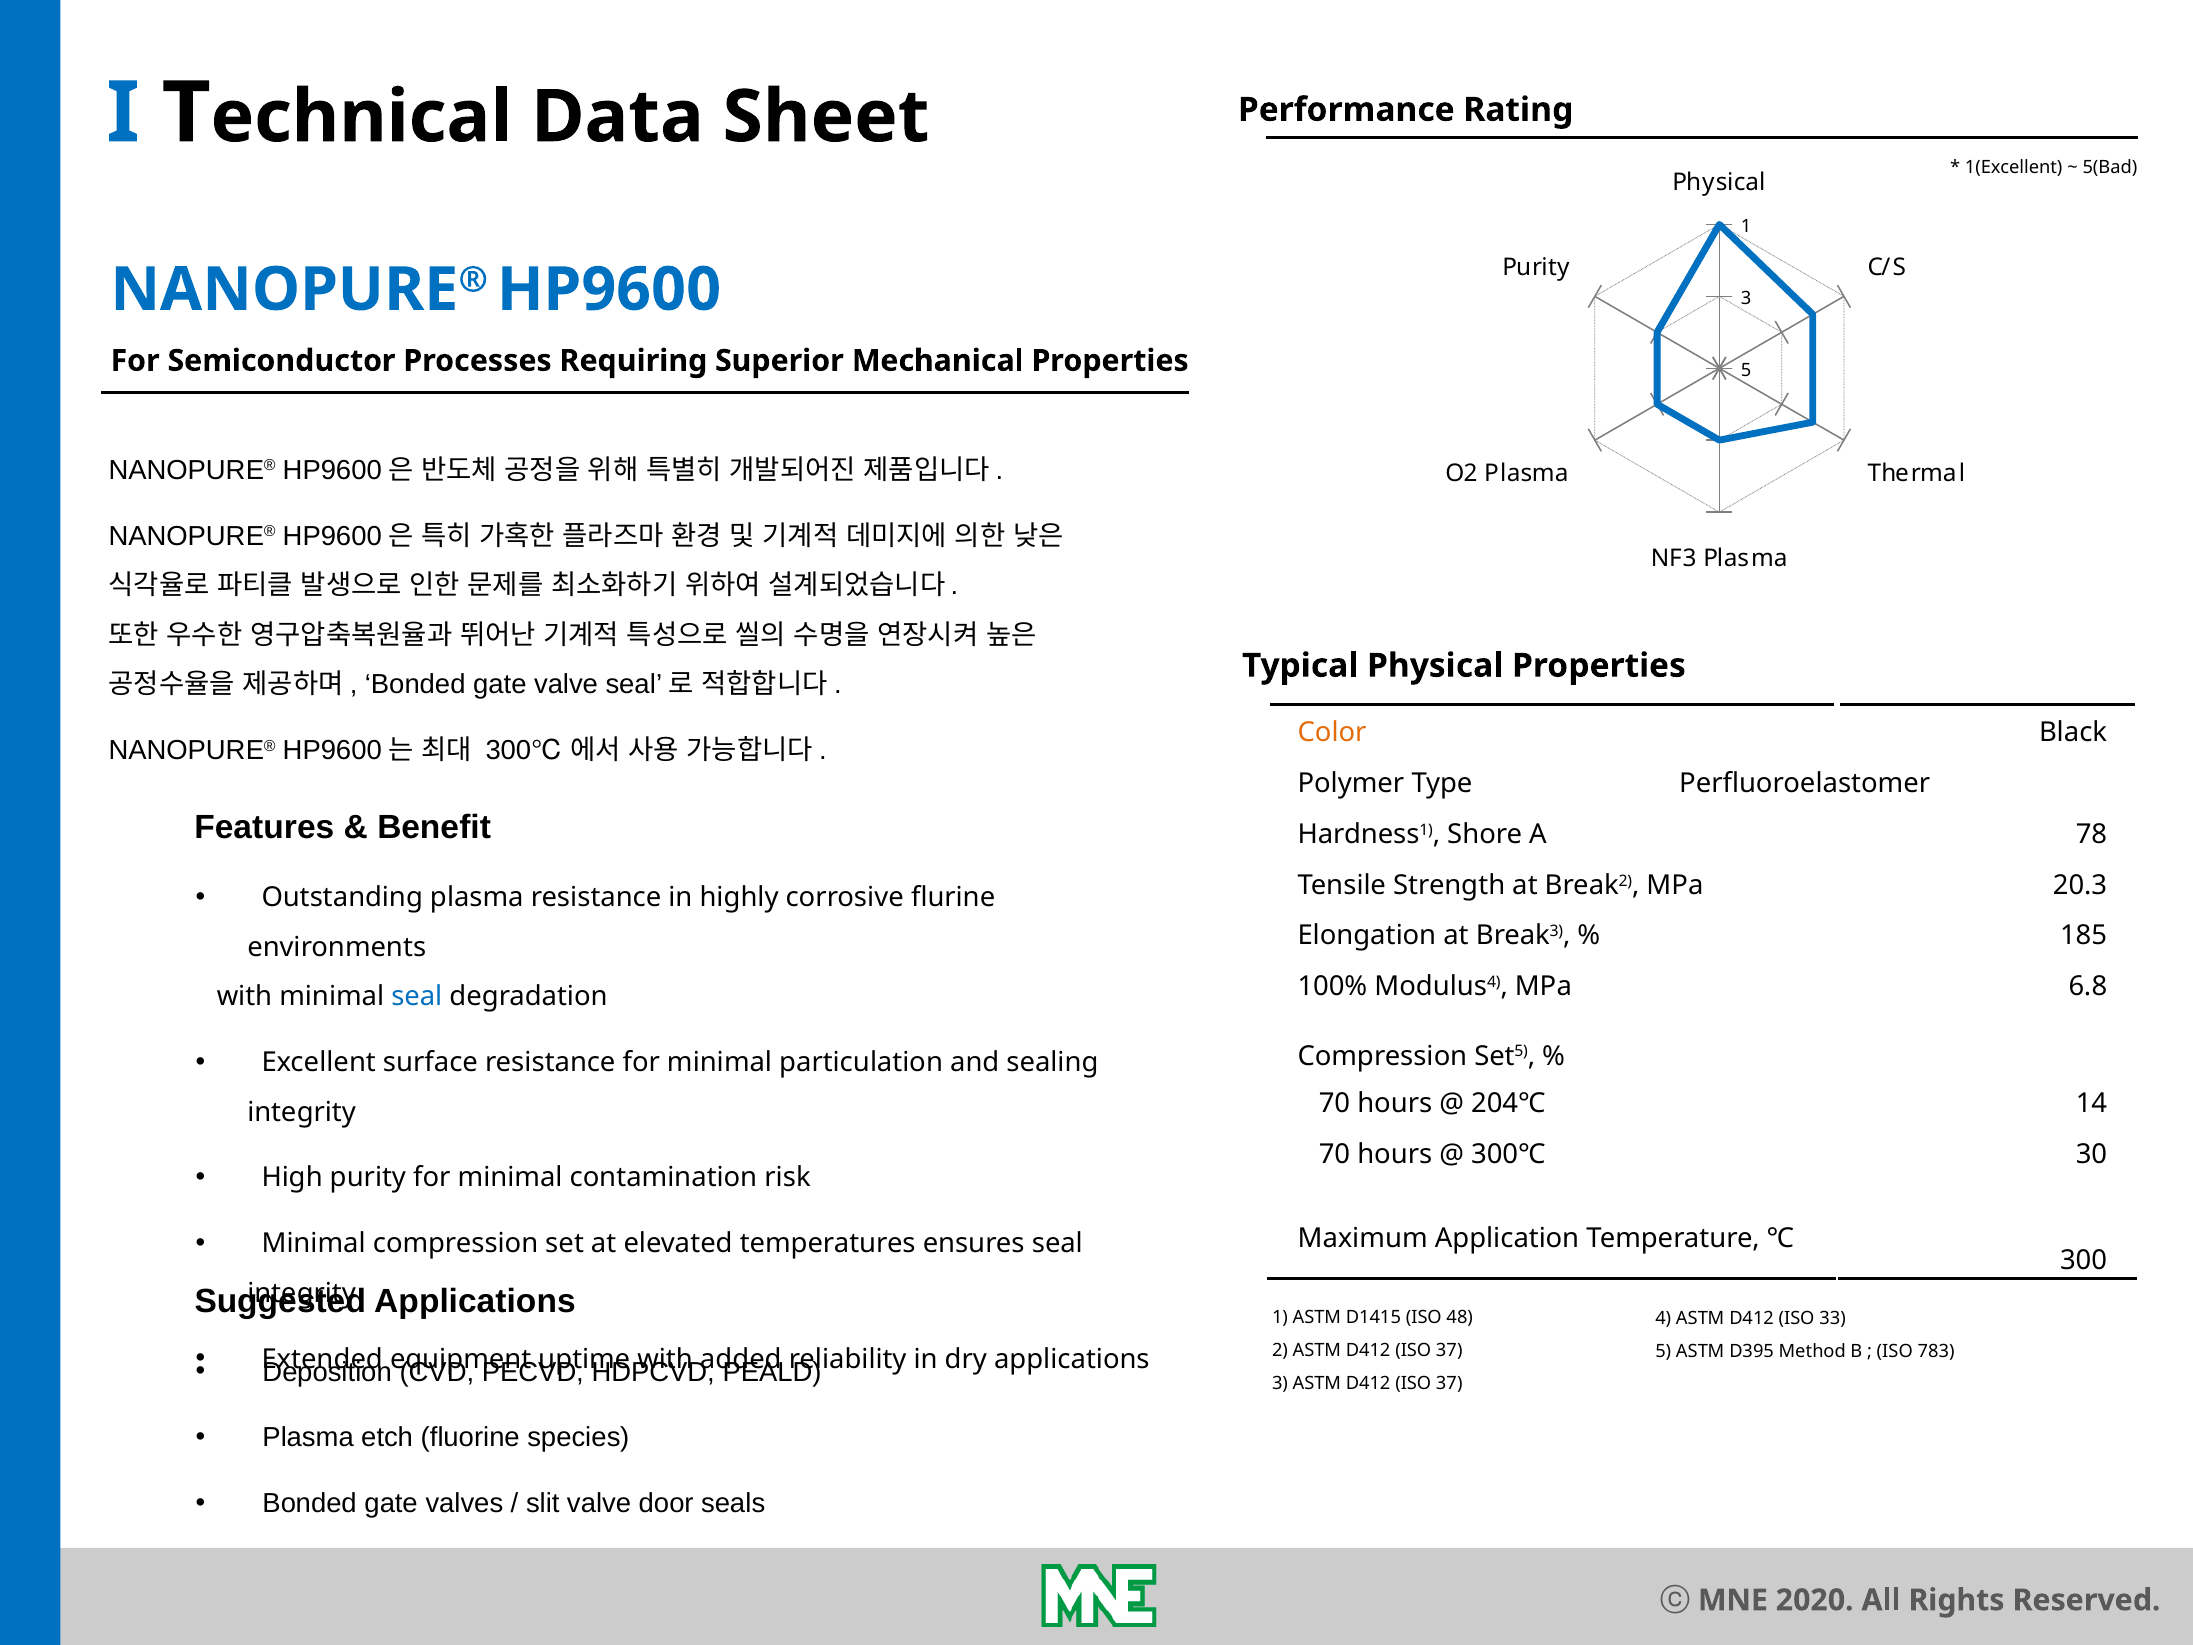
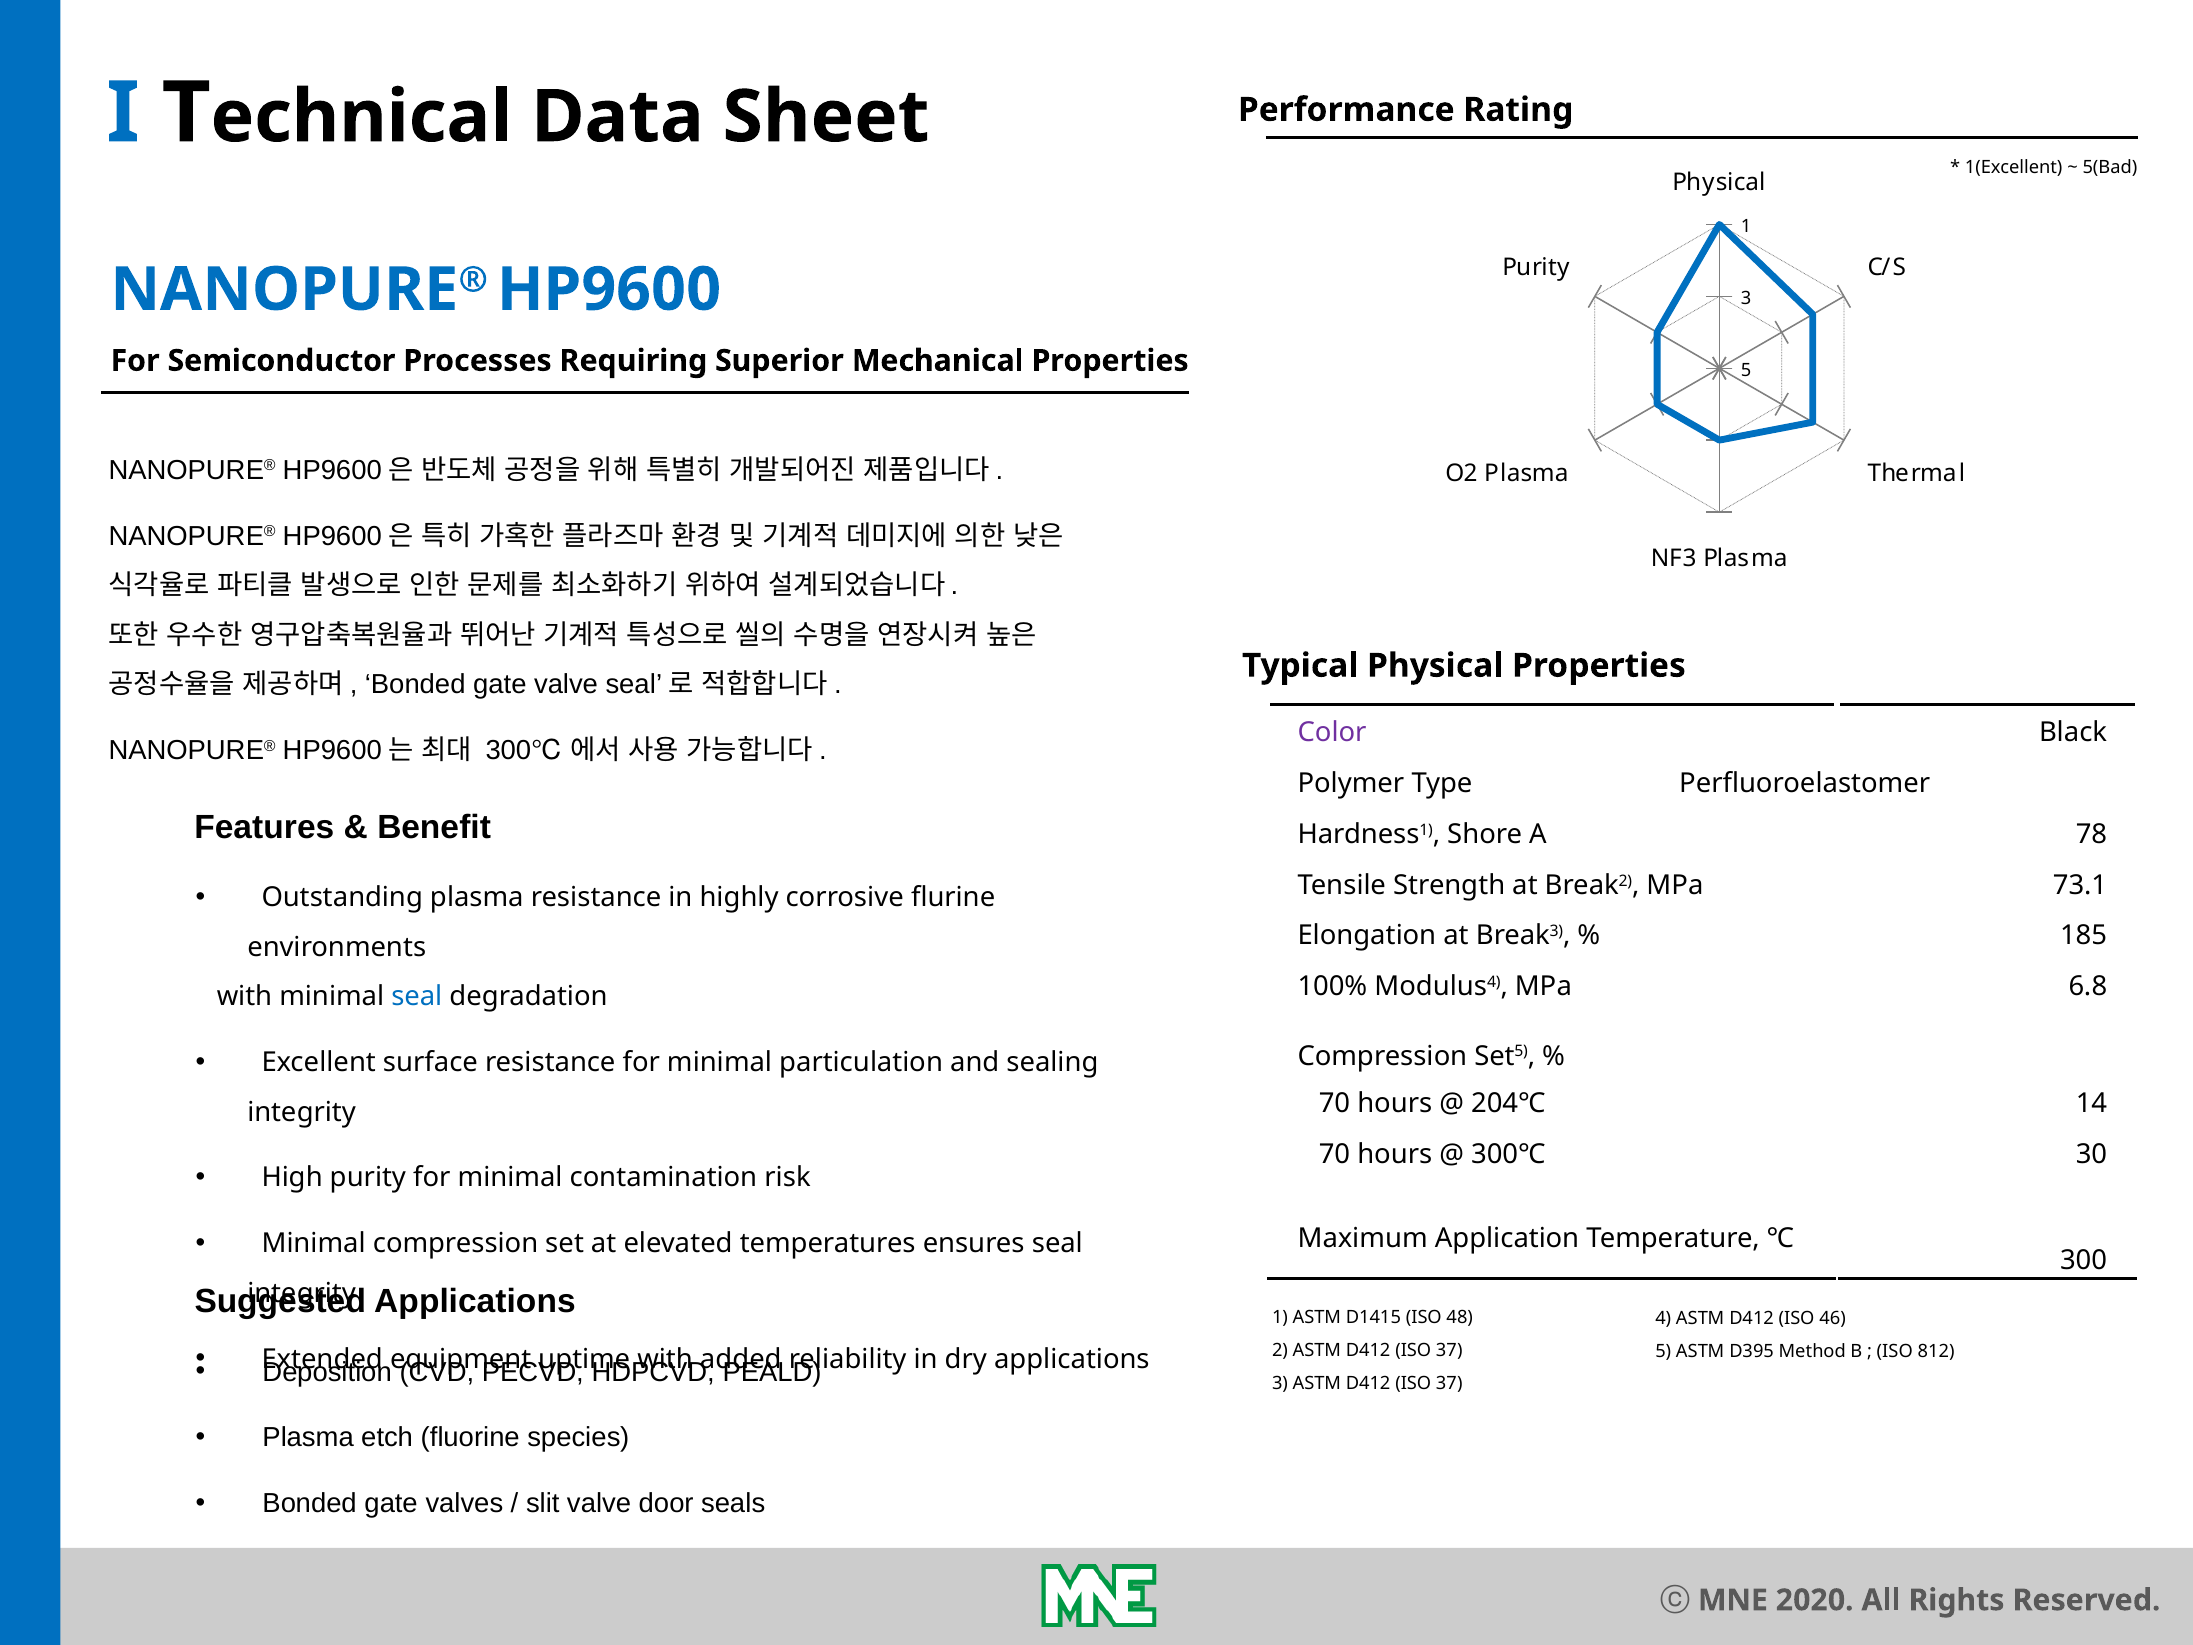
Color colour: orange -> purple (1332, 733)
20.3: 20.3 -> 73.1 (2080, 885)
33: 33 -> 46 (1833, 1318)
783: 783 -> 812 (1936, 1351)
